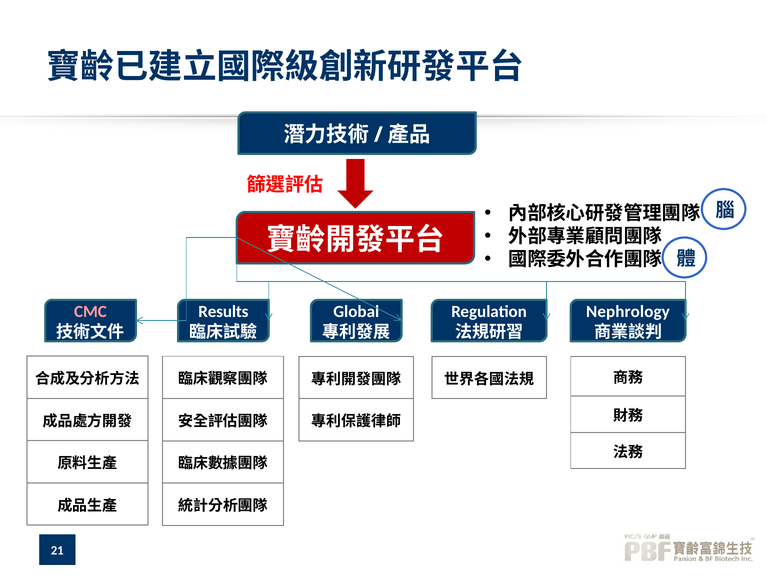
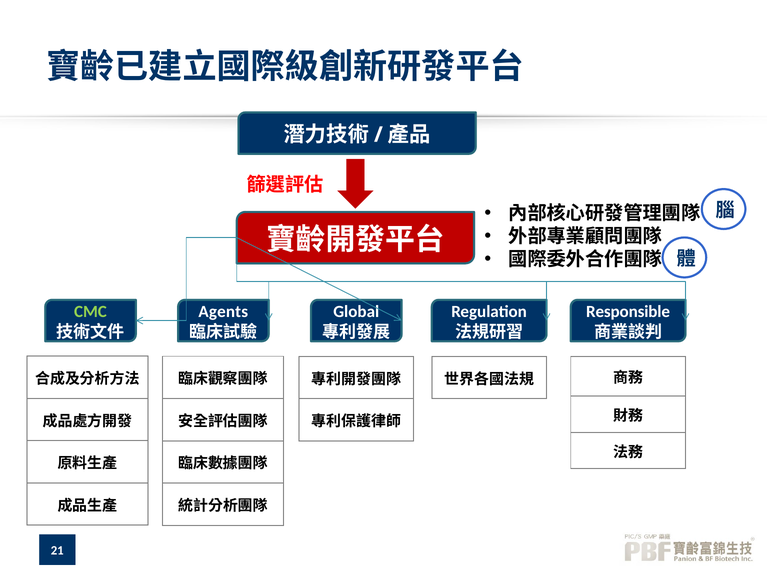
CMC colour: pink -> light green (90, 312)
Results: Results -> Agents (223, 312)
Nephrology: Nephrology -> Responsible (628, 312)
